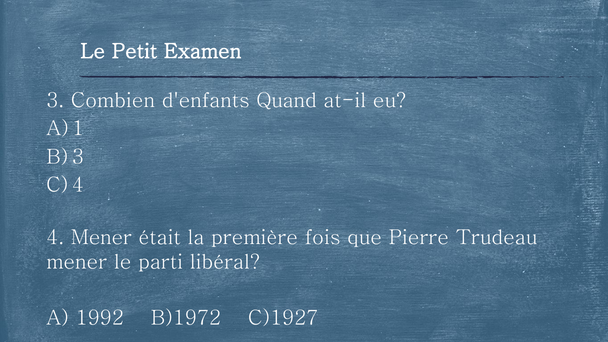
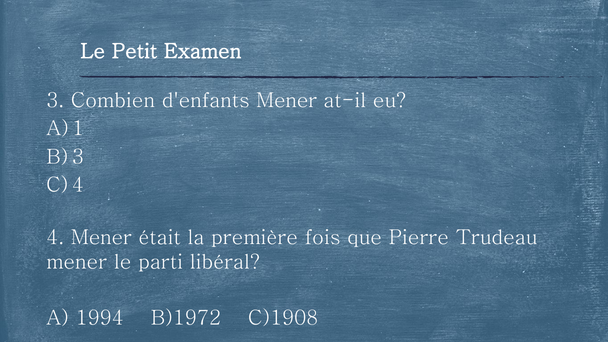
d'enfants Quand: Quand -> Mener (287, 101)
1992: 1992 -> 1994 (100, 318)
C)1927: C)1927 -> C)1908 (283, 318)
